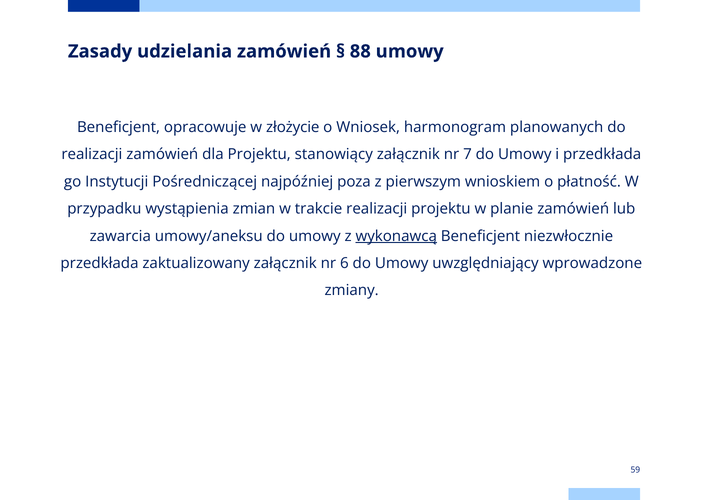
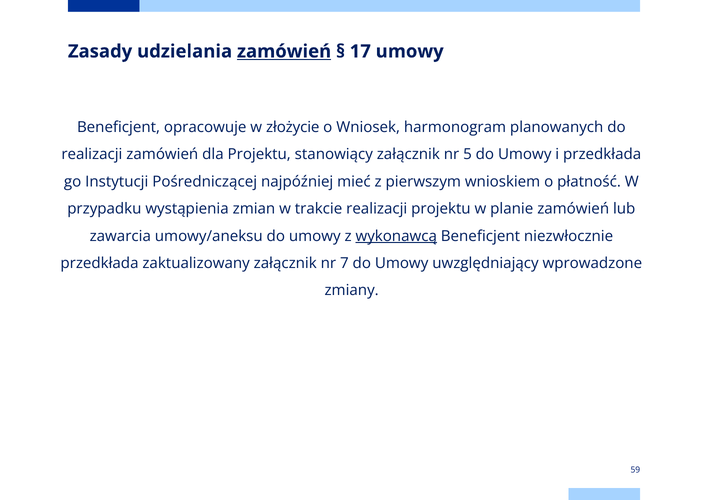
zamówień underline: none -> present (284, 51)
88: 88 -> 17 (360, 51)
7: 7 -> 5 (467, 155)
poza: poza -> mieć (354, 182)
6: 6 -> 7 (344, 264)
